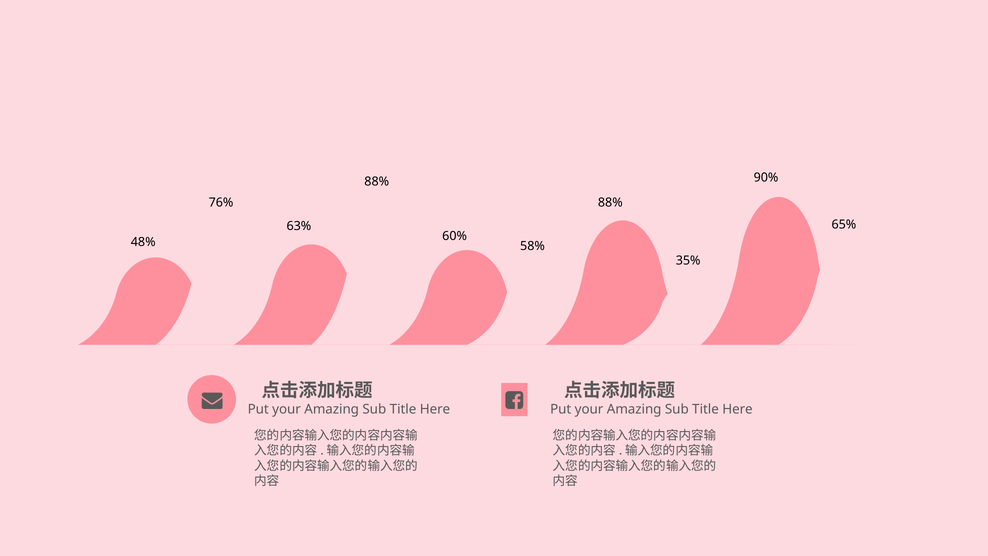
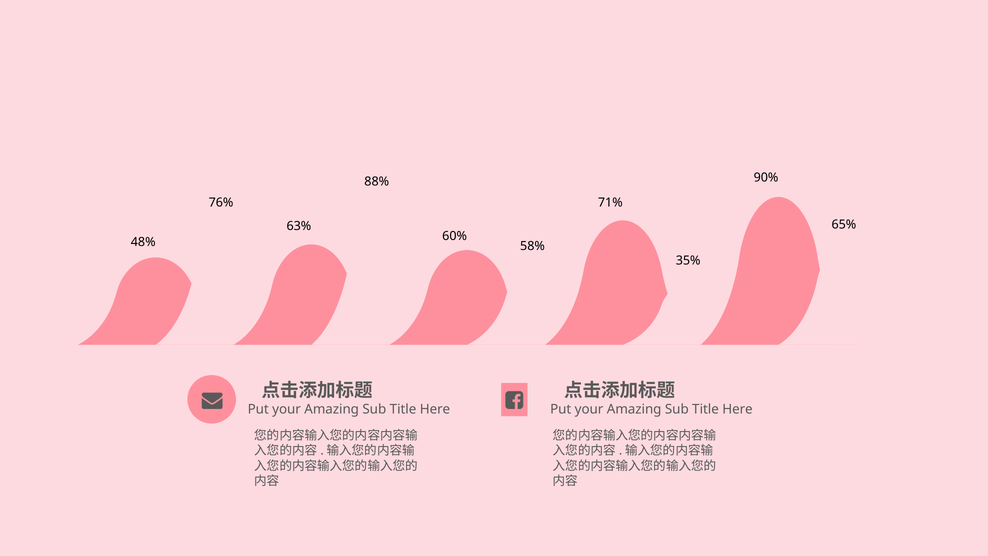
88%: 88% -> 71% (610, 203)
